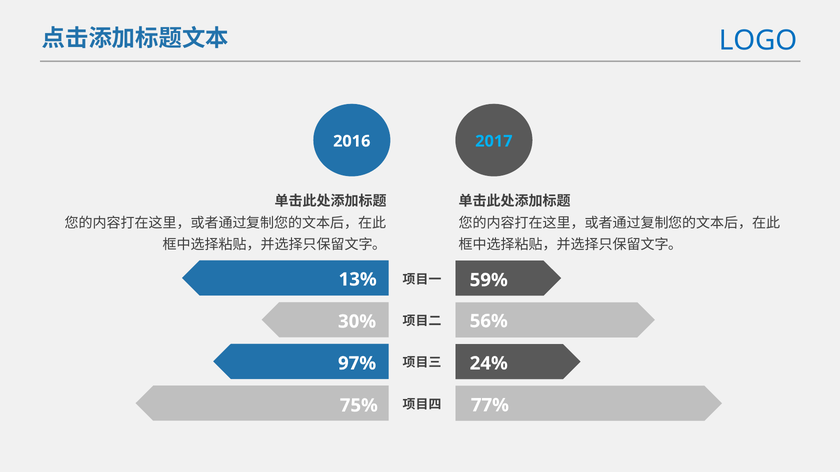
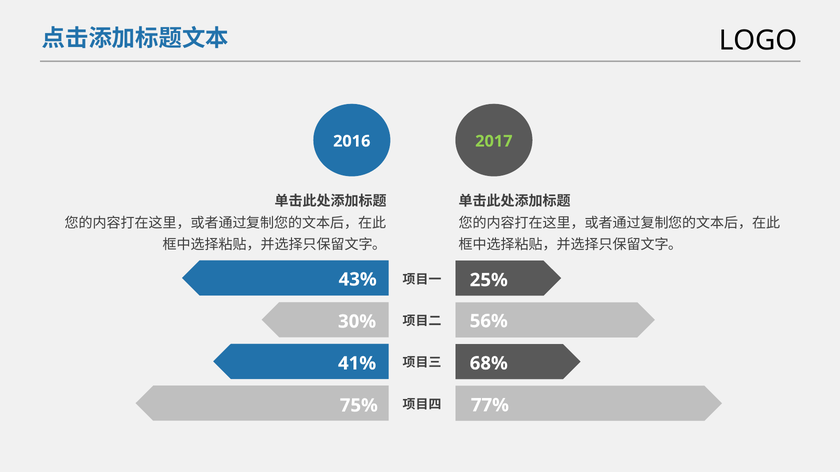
LOGO colour: blue -> black (758, 41)
2017 colour: light blue -> light green (494, 141)
13%: 13% -> 43% (358, 280)
59%: 59% -> 25% (489, 280)
97%: 97% -> 41% (357, 364)
24%: 24% -> 68% (489, 364)
